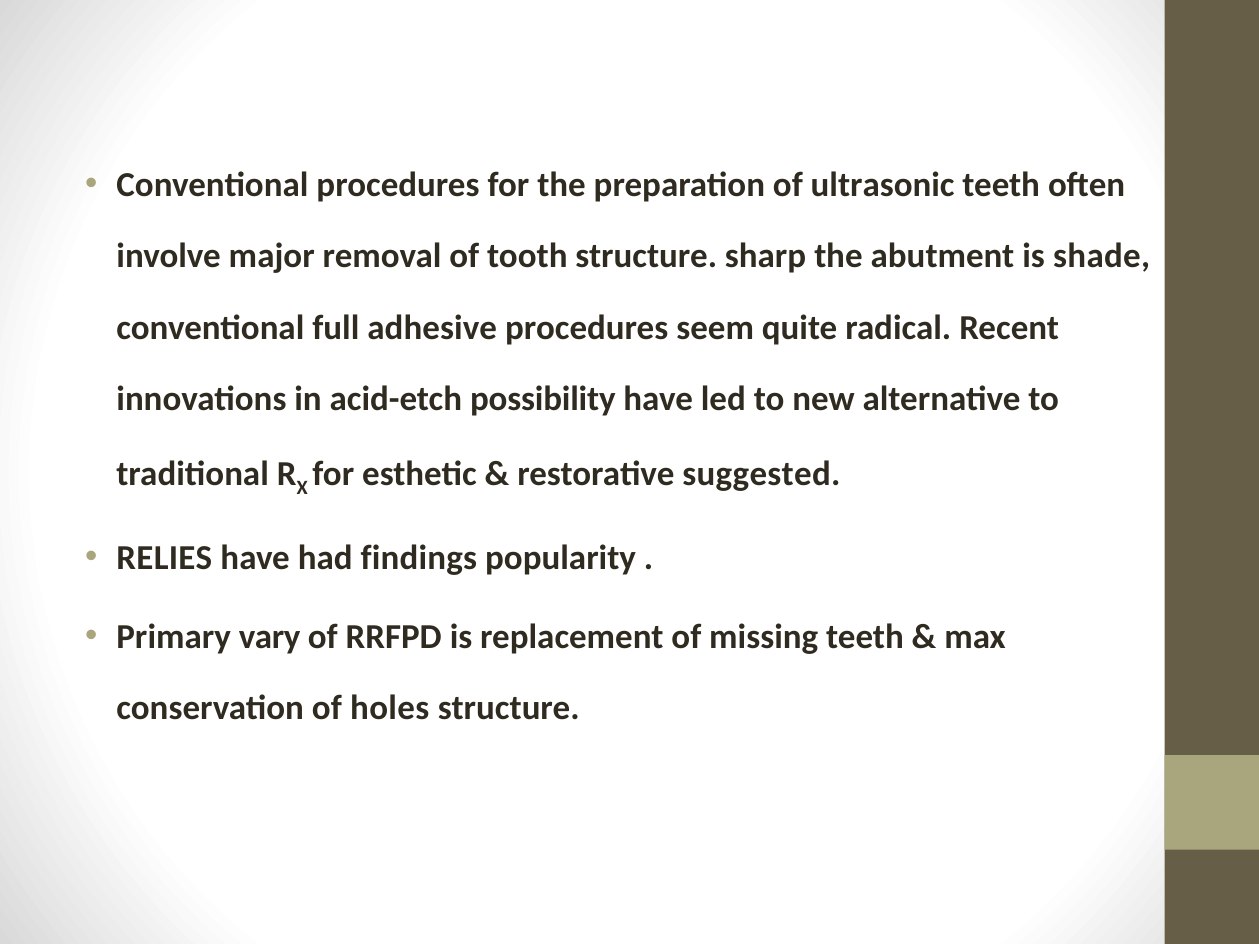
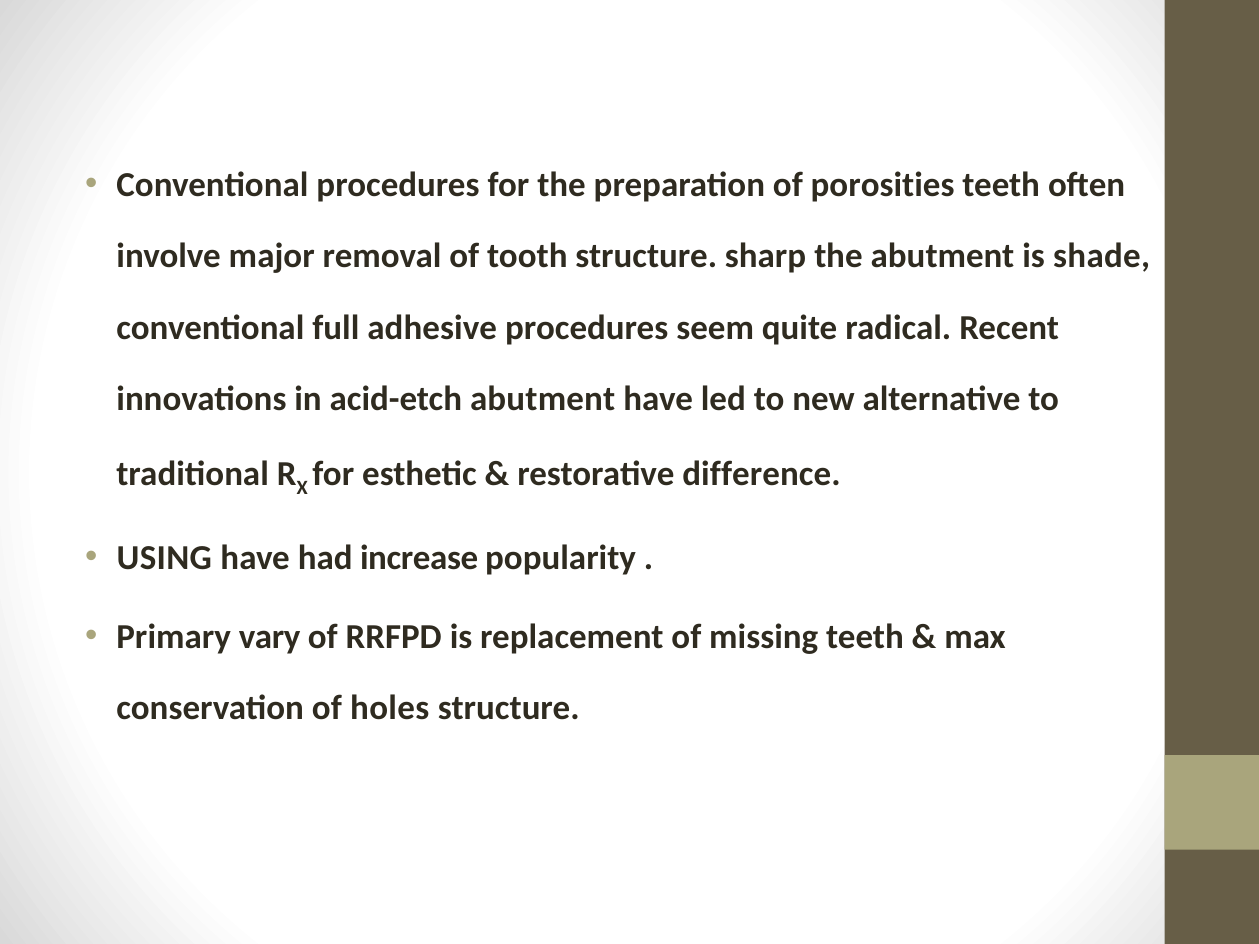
ultrasonic: ultrasonic -> porosities (883, 185)
acid-etch possibility: possibility -> abutment (543, 399)
suggested: suggested -> difference (762, 474)
RELIES: RELIES -> USING (164, 558)
findings: findings -> increase (419, 558)
